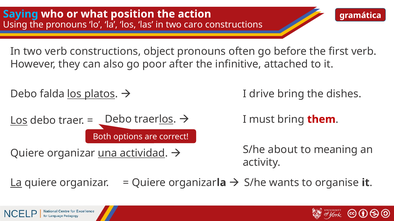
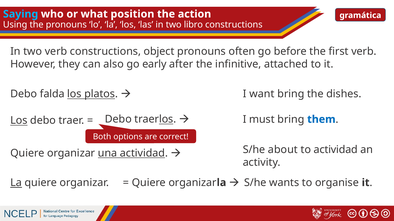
caro: caro -> libro (193, 25)
poor: poor -> early (154, 64)
drive: drive -> want (262, 94)
them colour: red -> blue (321, 120)
to meaning: meaning -> actividad (336, 150)
